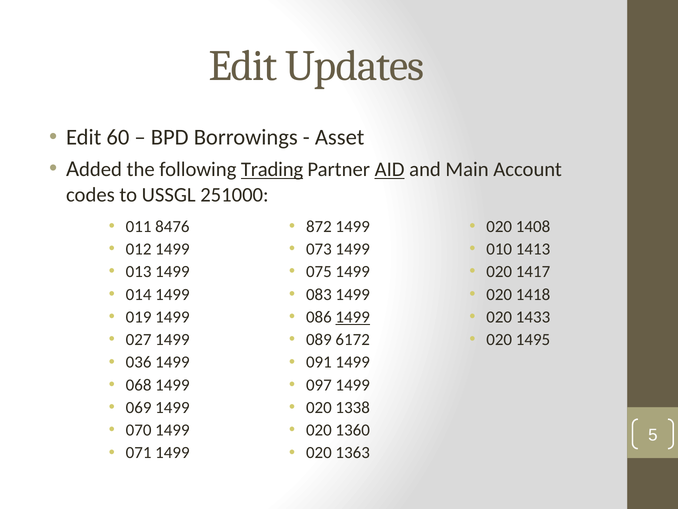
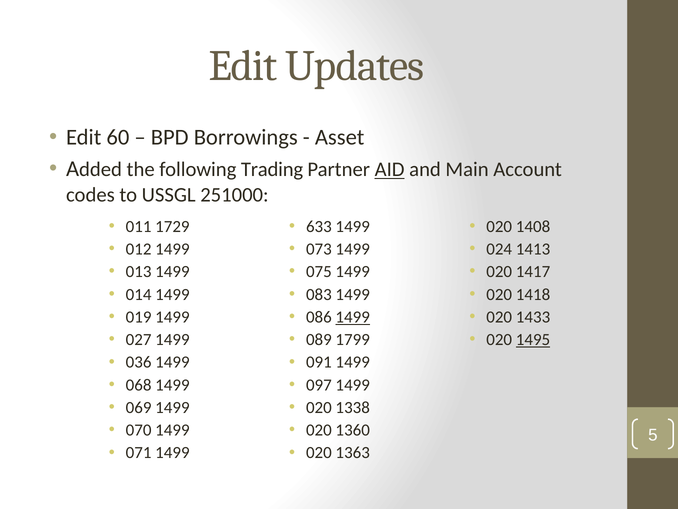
Trading underline: present -> none (272, 169)
8476: 8476 -> 1729 (172, 226)
872: 872 -> 633 (319, 226)
010: 010 -> 024 (499, 249)
6172: 6172 -> 1799 (353, 339)
1495 underline: none -> present (533, 339)
